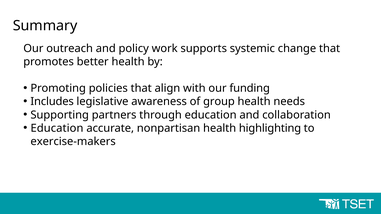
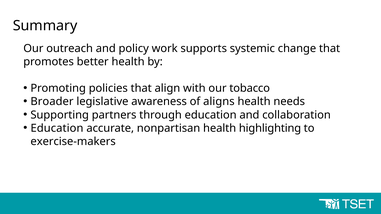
funding: funding -> tobacco (250, 88)
Includes: Includes -> Broader (52, 102)
group: group -> aligns (219, 102)
